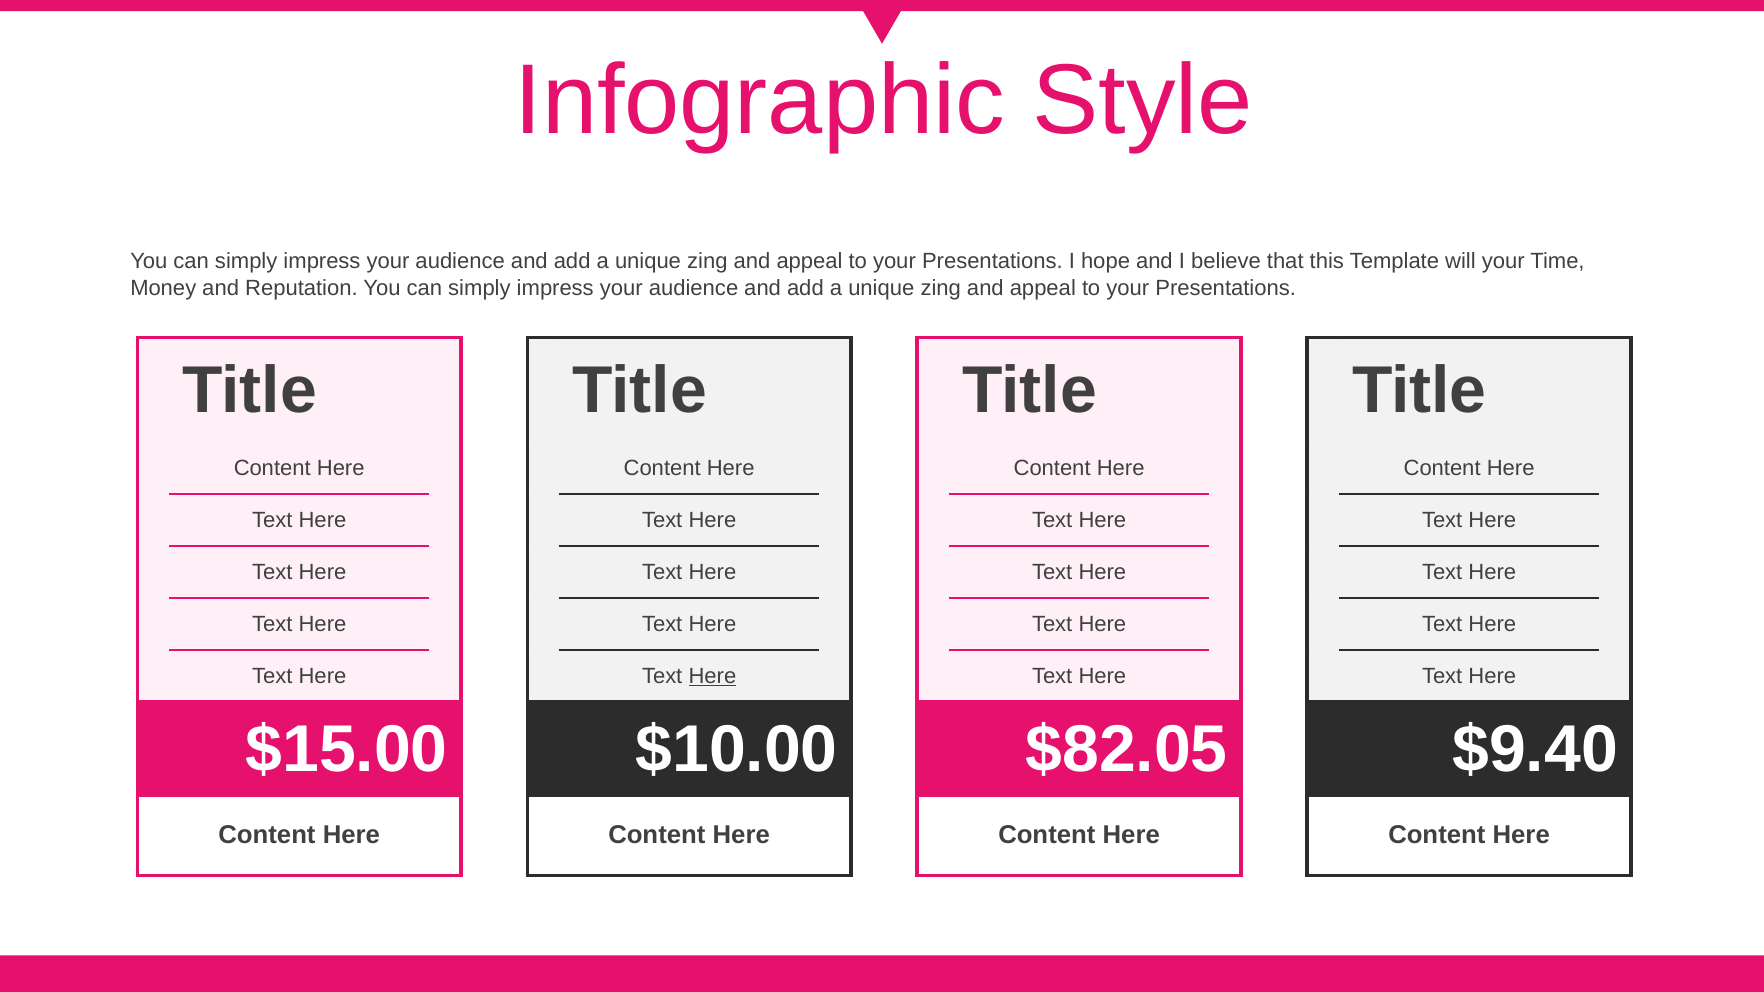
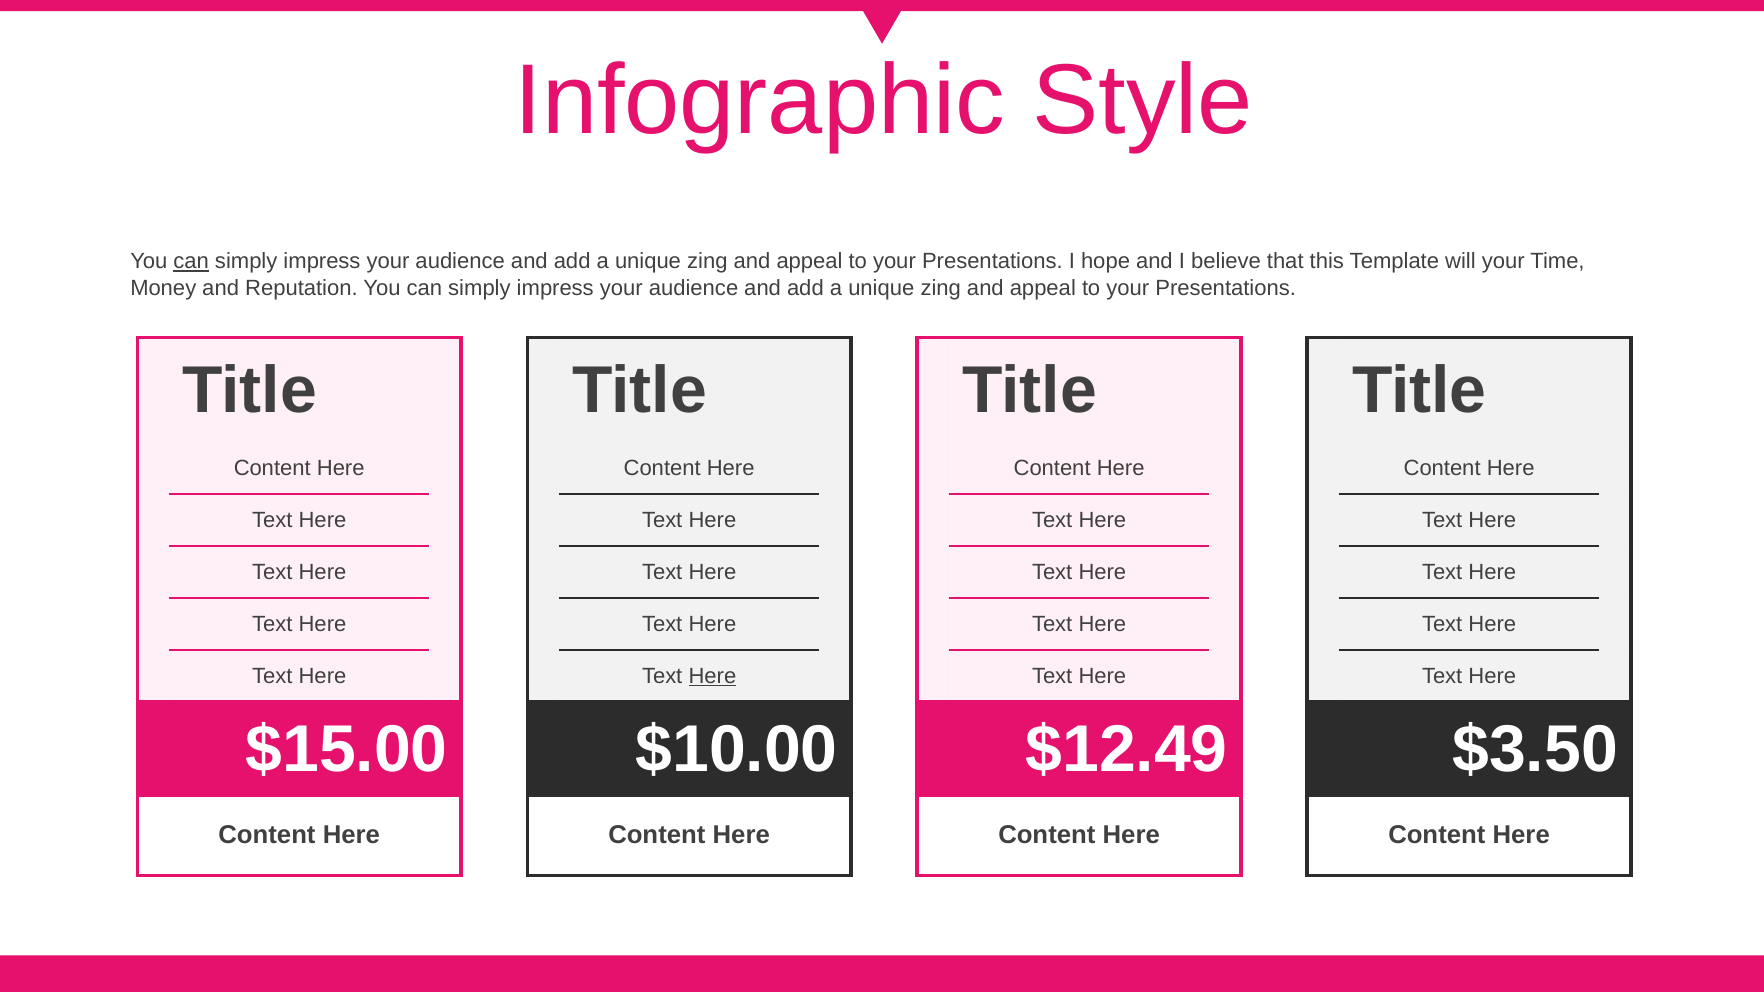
can underline: none -> present (191, 261)
$82.05: $82.05 -> $12.49 (1127, 749)
$9.40: $9.40 -> $3.50 (1535, 749)
